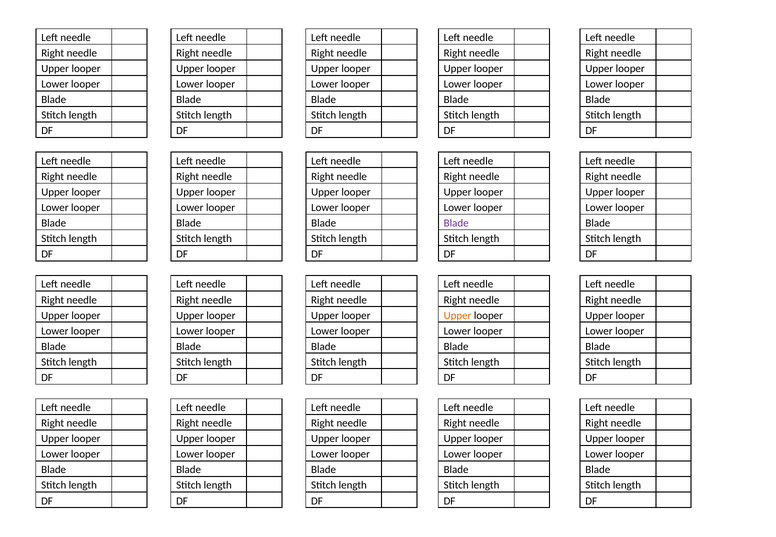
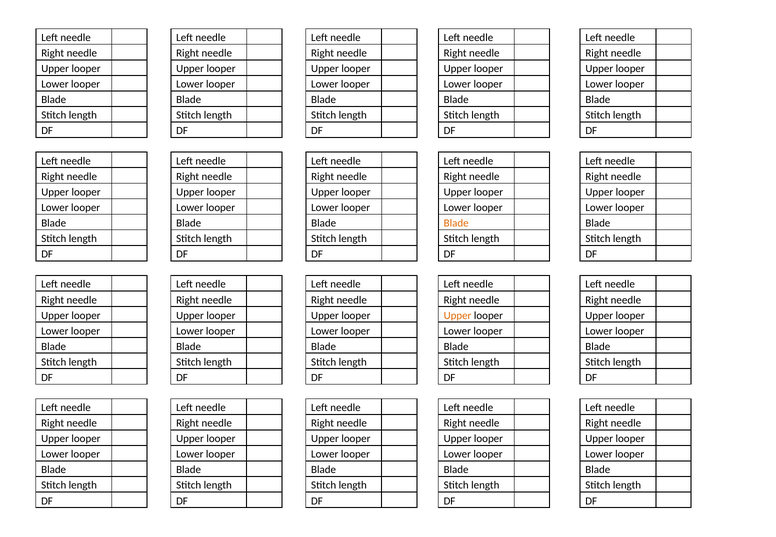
Blade colour: purple -> orange (456, 223)
